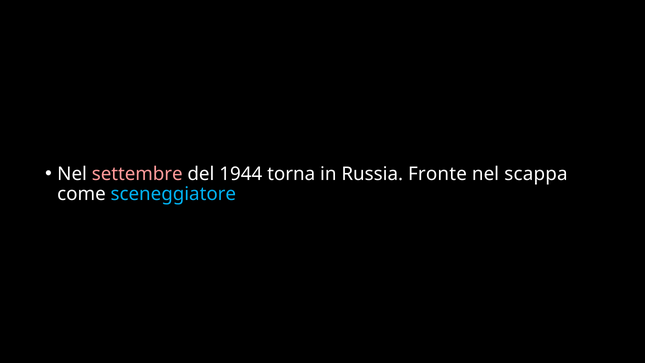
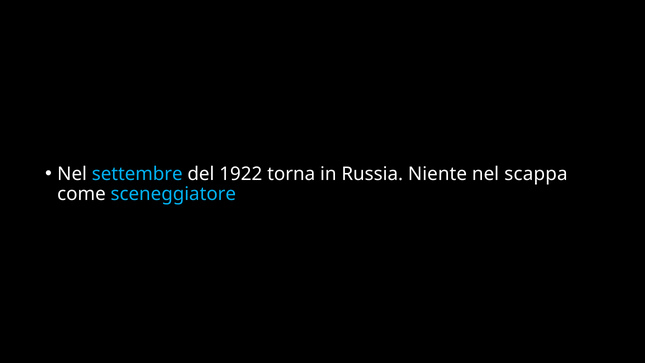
settembre colour: pink -> light blue (137, 174)
1944: 1944 -> 1922 (241, 174)
Fronte: Fronte -> Niente (438, 174)
